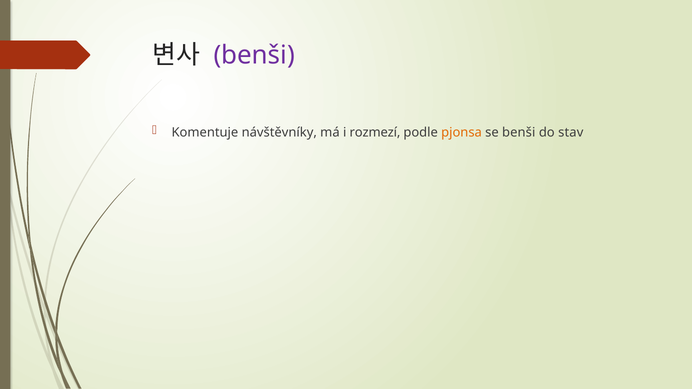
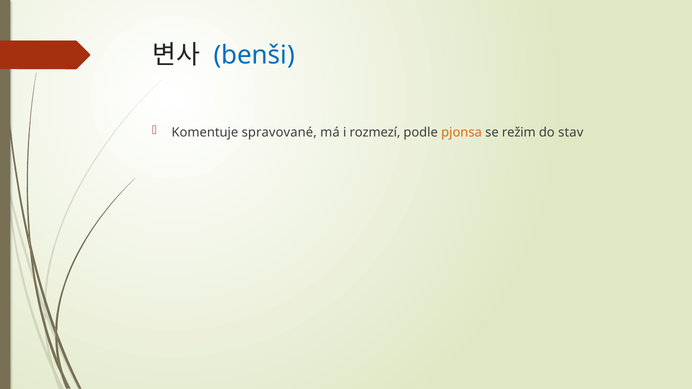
benši colour: purple -> blue (254, 55)
návštěvníky: návštěvníky -> spravované (279, 132)
se benši: benši -> režim (519, 132)
